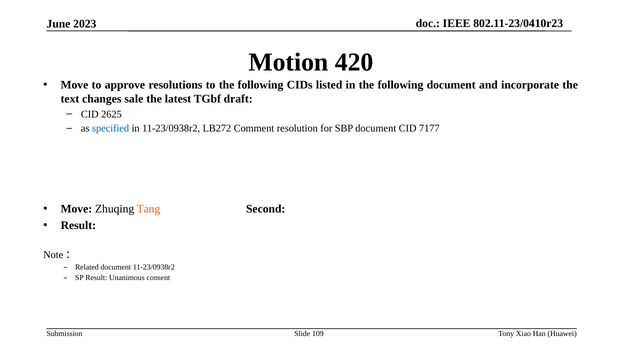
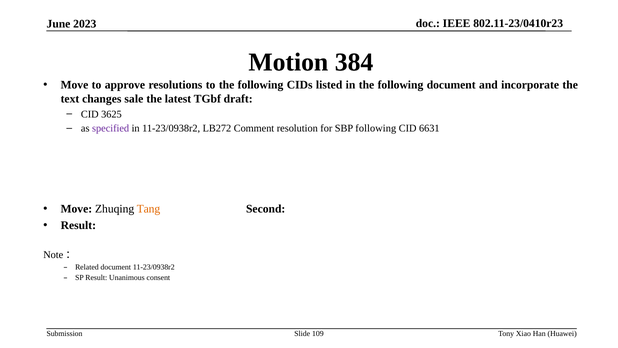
420: 420 -> 384 (354, 62)
2625: 2625 -> 3625 (111, 114)
specified colour: blue -> purple (111, 128)
SBP document: document -> following (376, 128)
7177: 7177 -> 6631 (429, 128)
